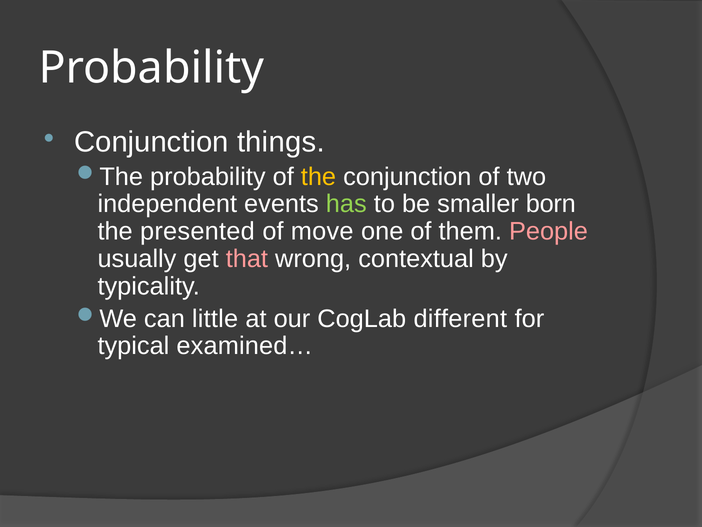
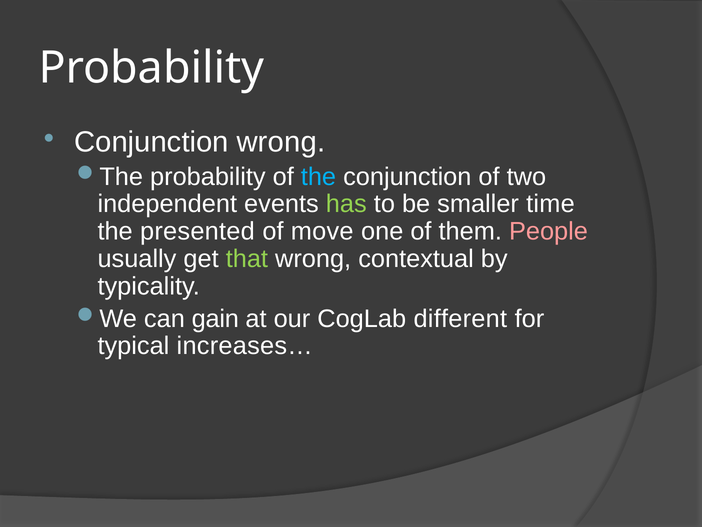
Conjunction things: things -> wrong (281, 142)
the colour: yellow -> light blue (318, 177)
born: born -> time (551, 204)
that colour: pink -> light green (247, 259)
little: little -> gain (215, 318)
examined…: examined… -> increases… (245, 346)
